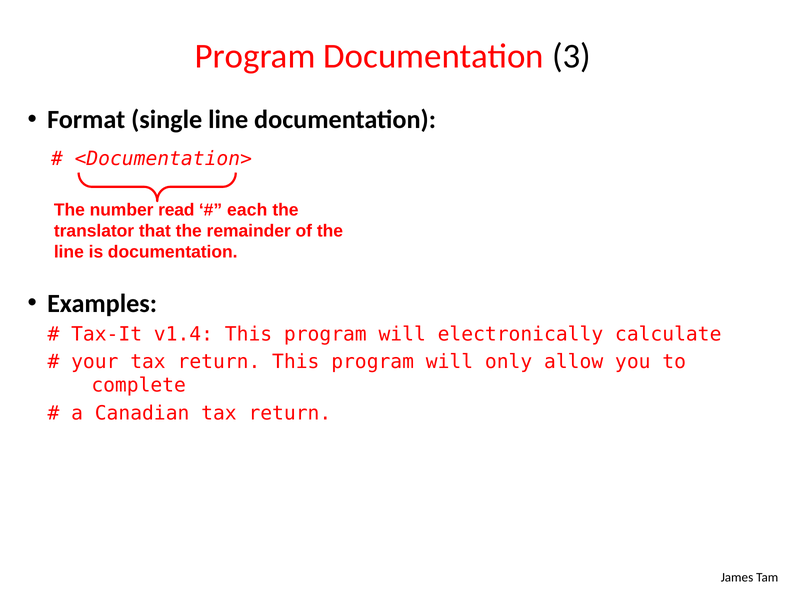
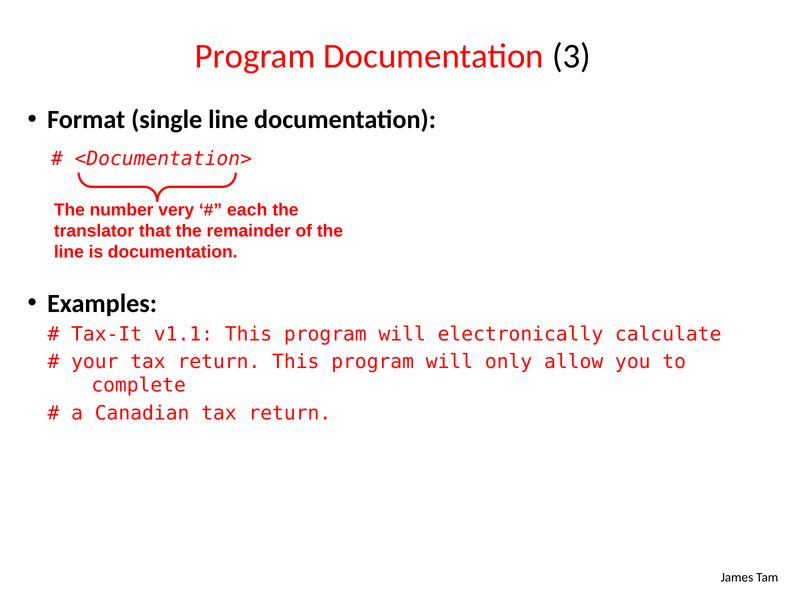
read: read -> very (176, 210)
v1.4: v1.4 -> v1.1 (183, 334)
